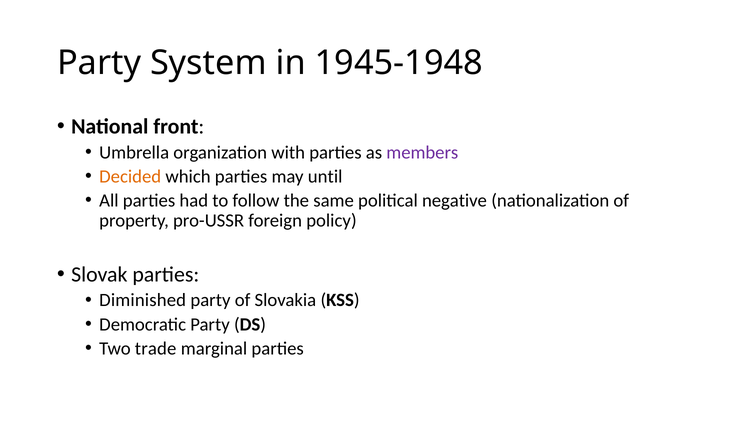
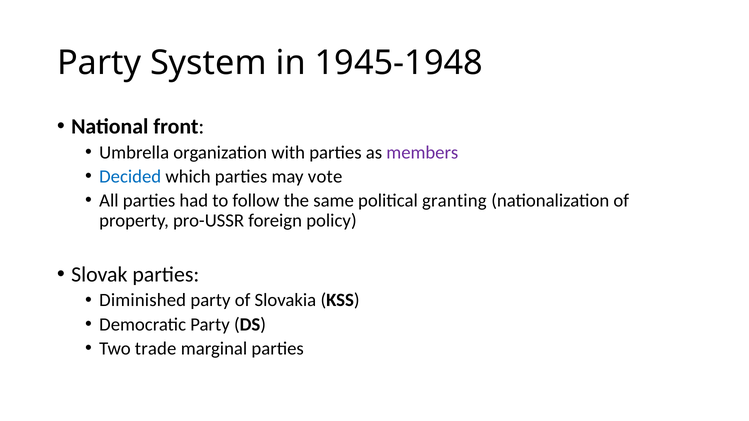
Decided colour: orange -> blue (130, 177)
until: until -> vote (325, 177)
negative: negative -> granting (454, 201)
